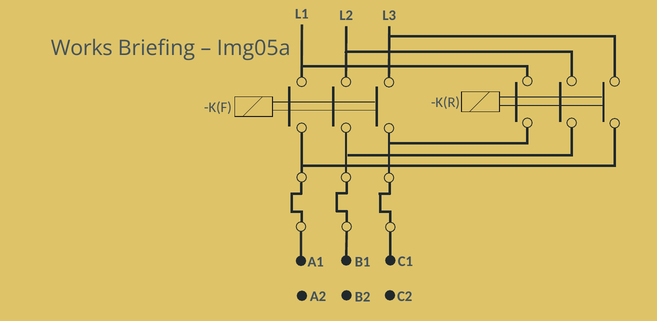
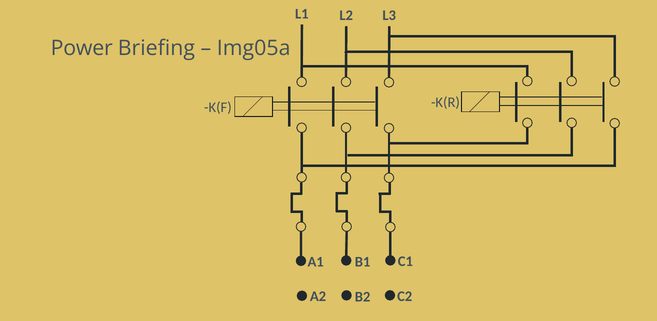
Works: Works -> Power (82, 48)
